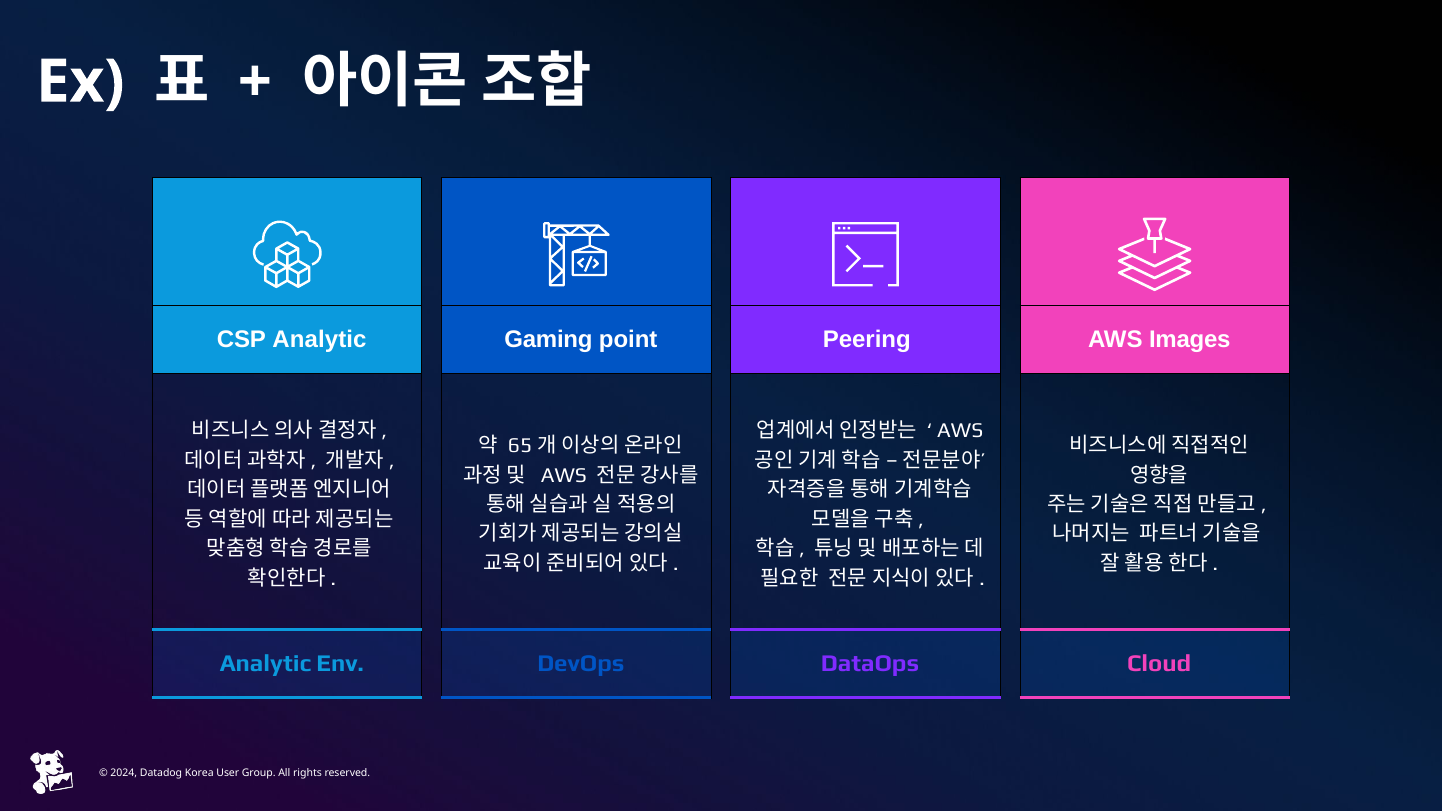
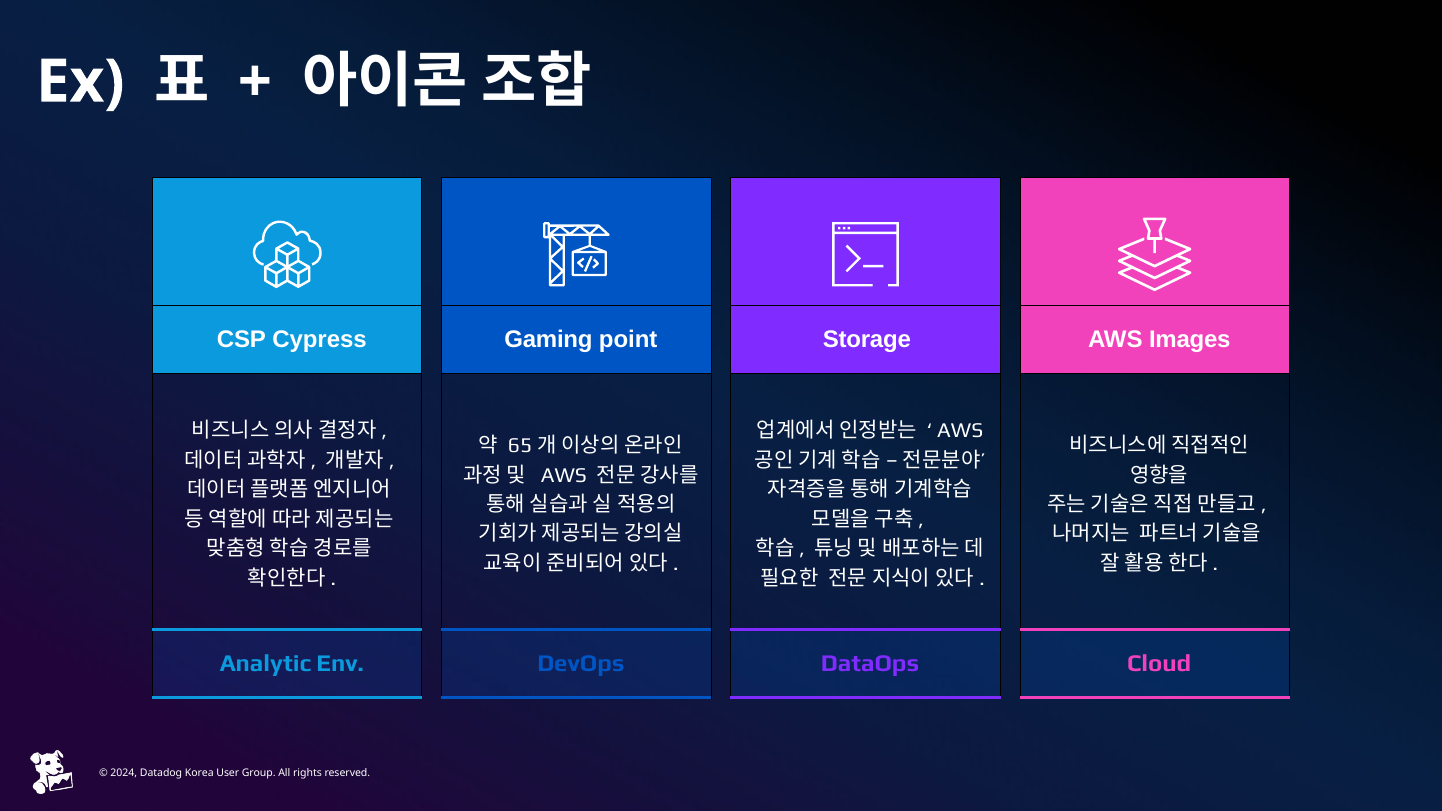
CSP Analytic: Analytic -> Cypress (320, 340)
Peering: Peering -> Storage (867, 340)
